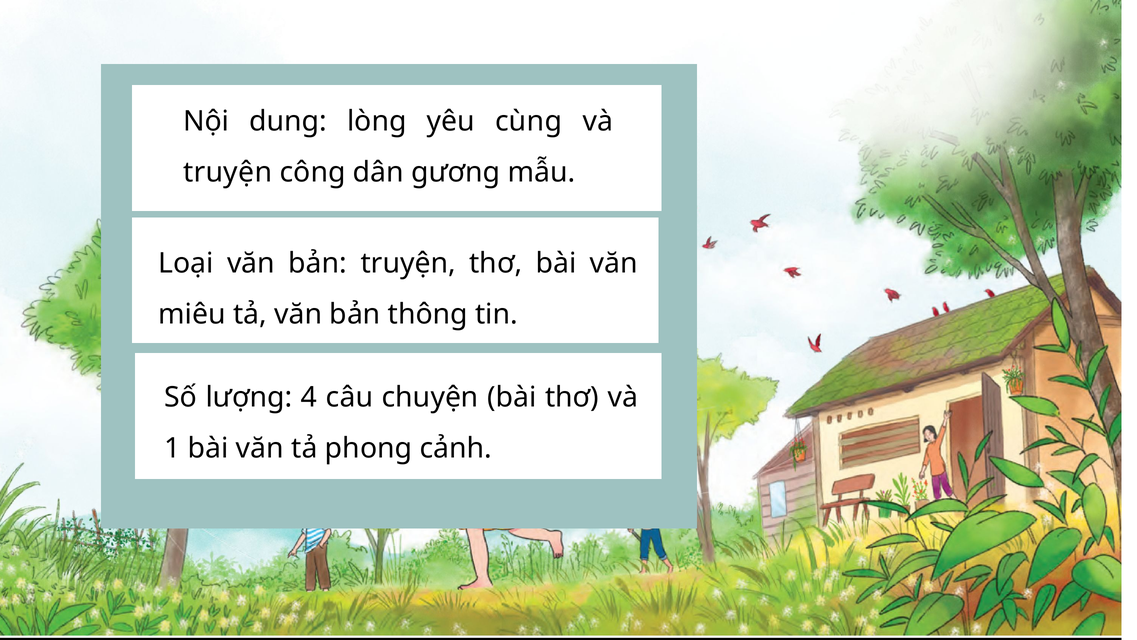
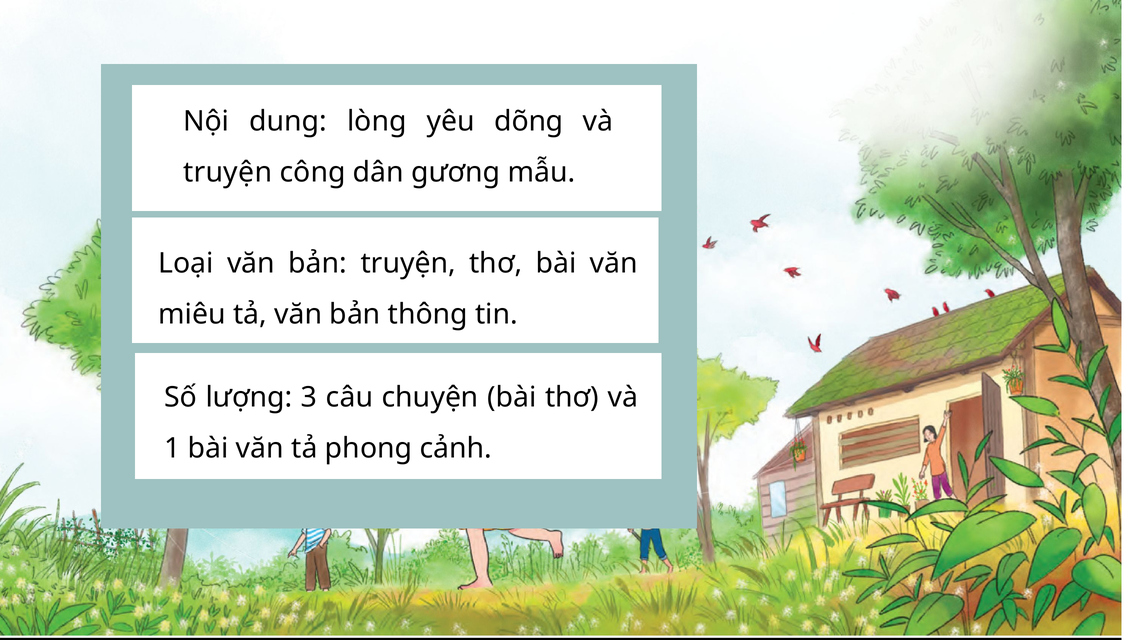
cùng: cùng -> dõng (529, 121)
4: 4 -> 3 (309, 397)
